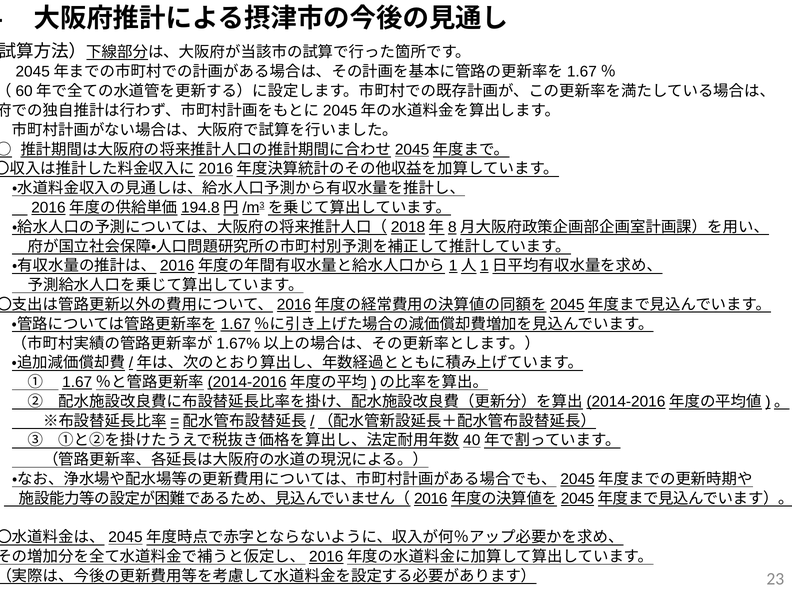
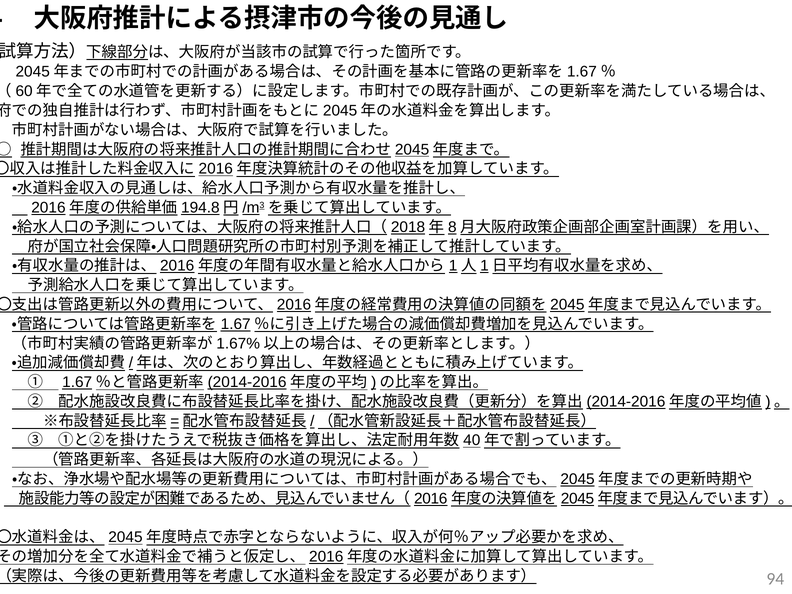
23: 23 -> 94 (775, 579)
